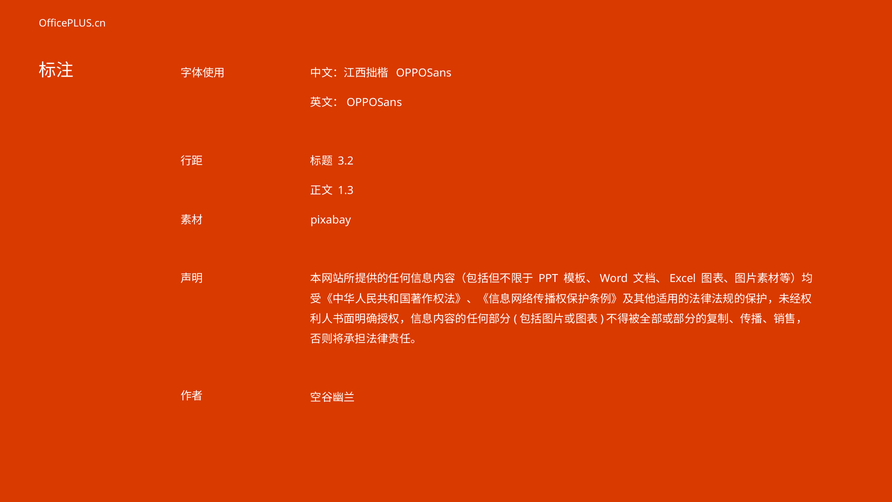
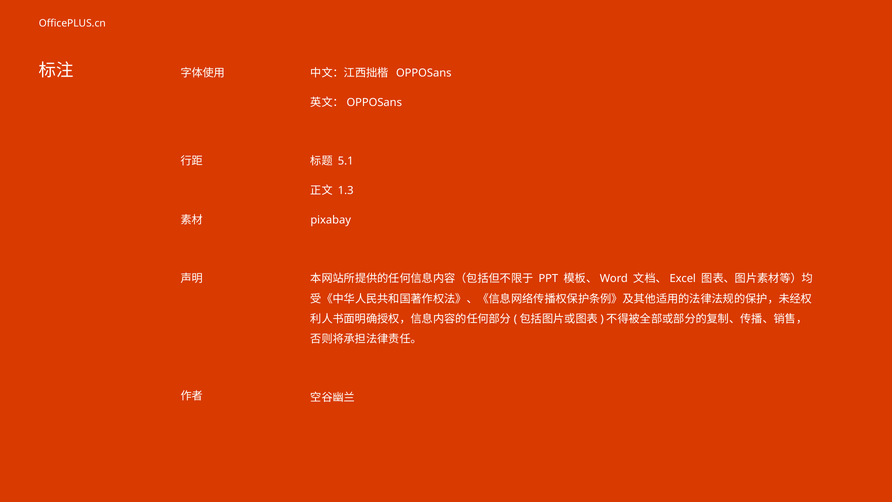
3.2: 3.2 -> 5.1 (346, 161)
